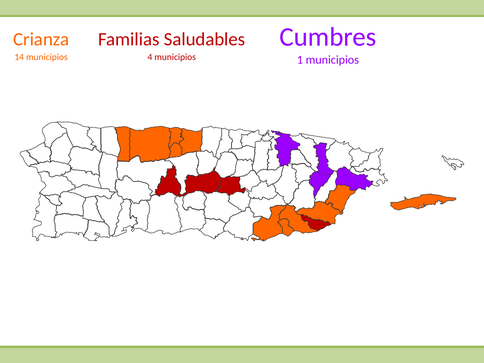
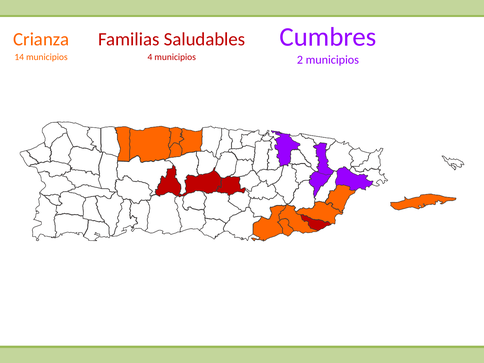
1: 1 -> 2 (300, 60)
